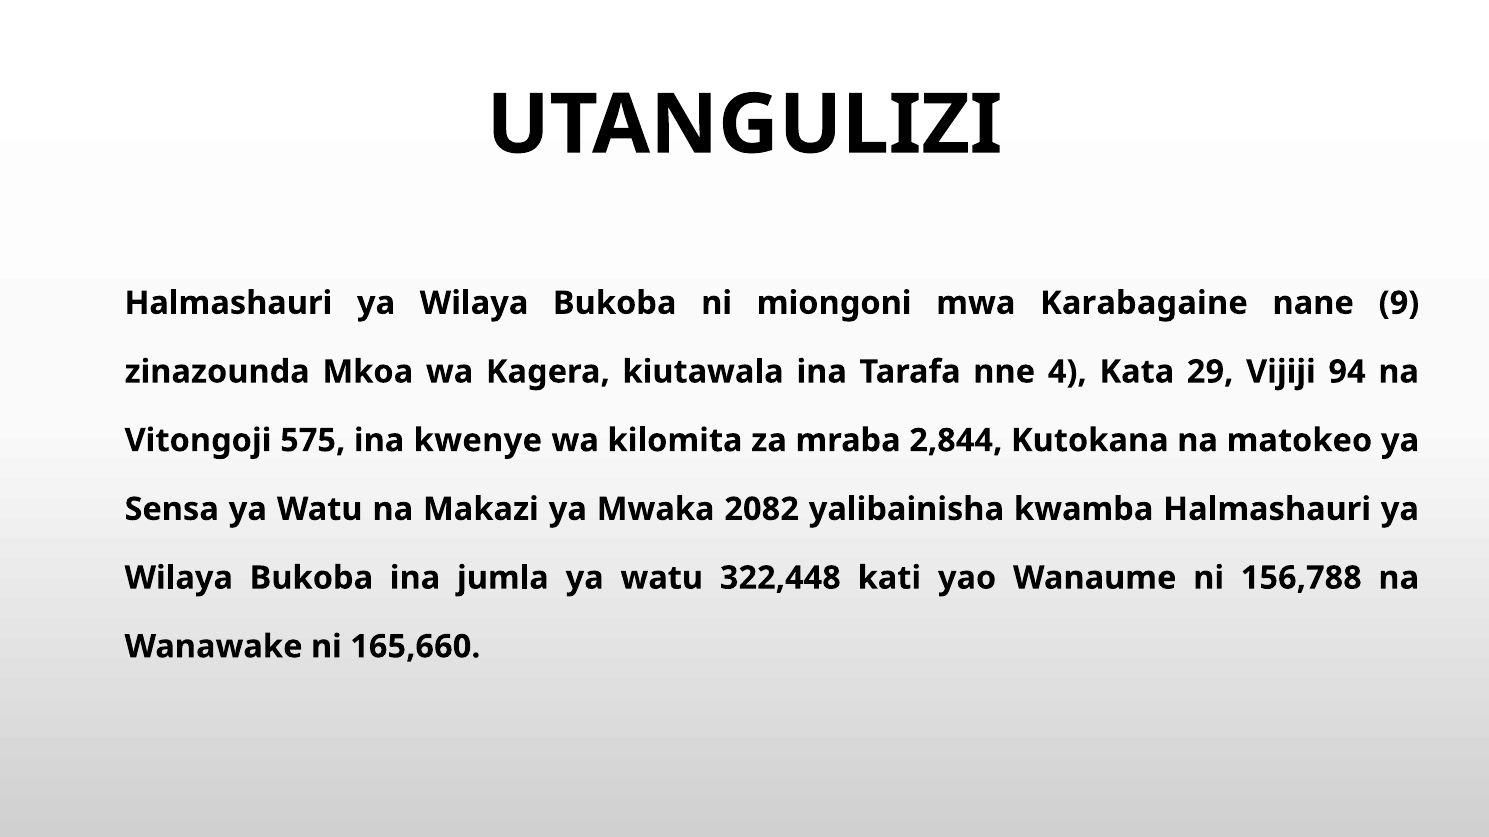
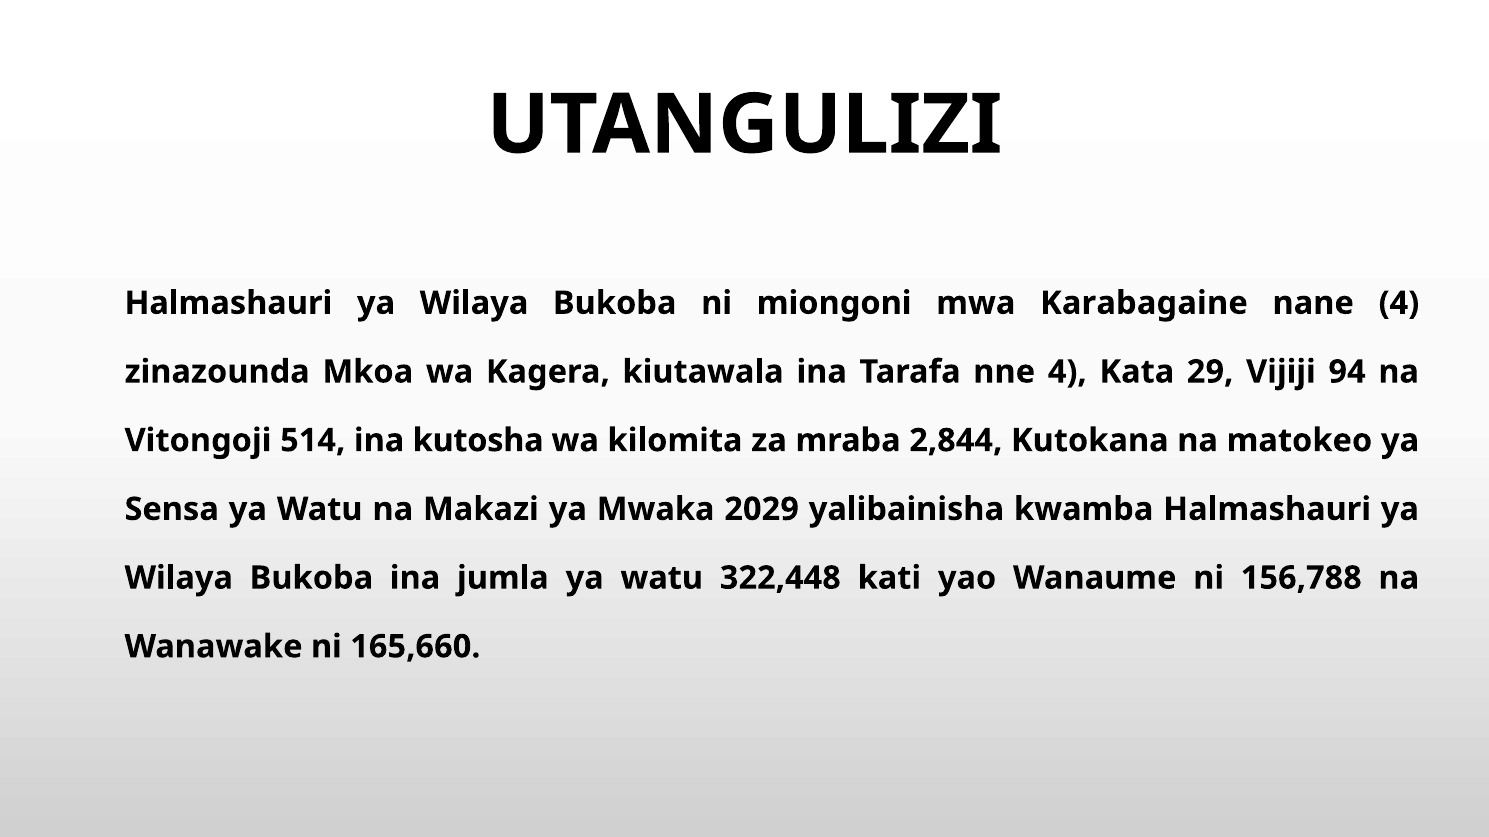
nane 9: 9 -> 4 (1399, 303)
575: 575 -> 514 (313, 441)
kwenye: kwenye -> kutosha (478, 441)
2082: 2082 -> 2029 (762, 510)
